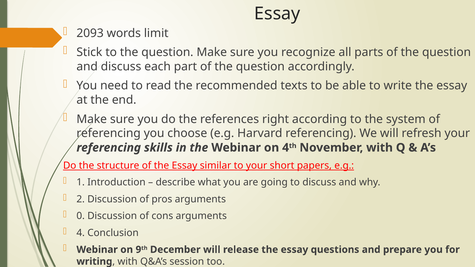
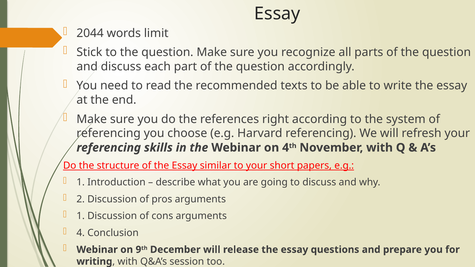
2093: 2093 -> 2044 (90, 33)
0: 0 -> 1 (81, 216)
